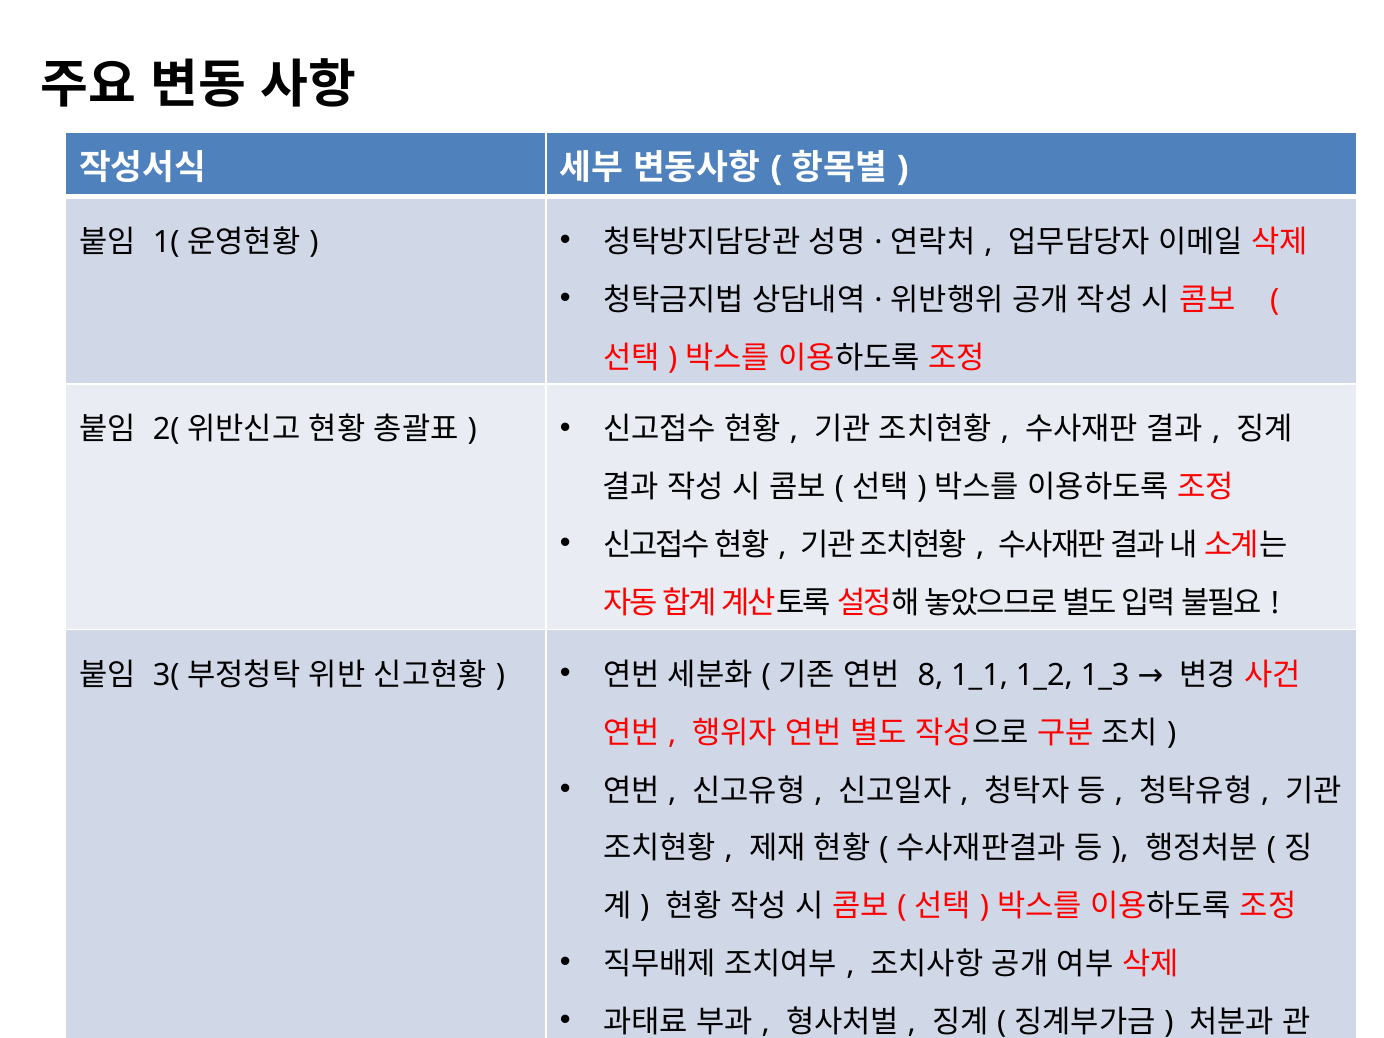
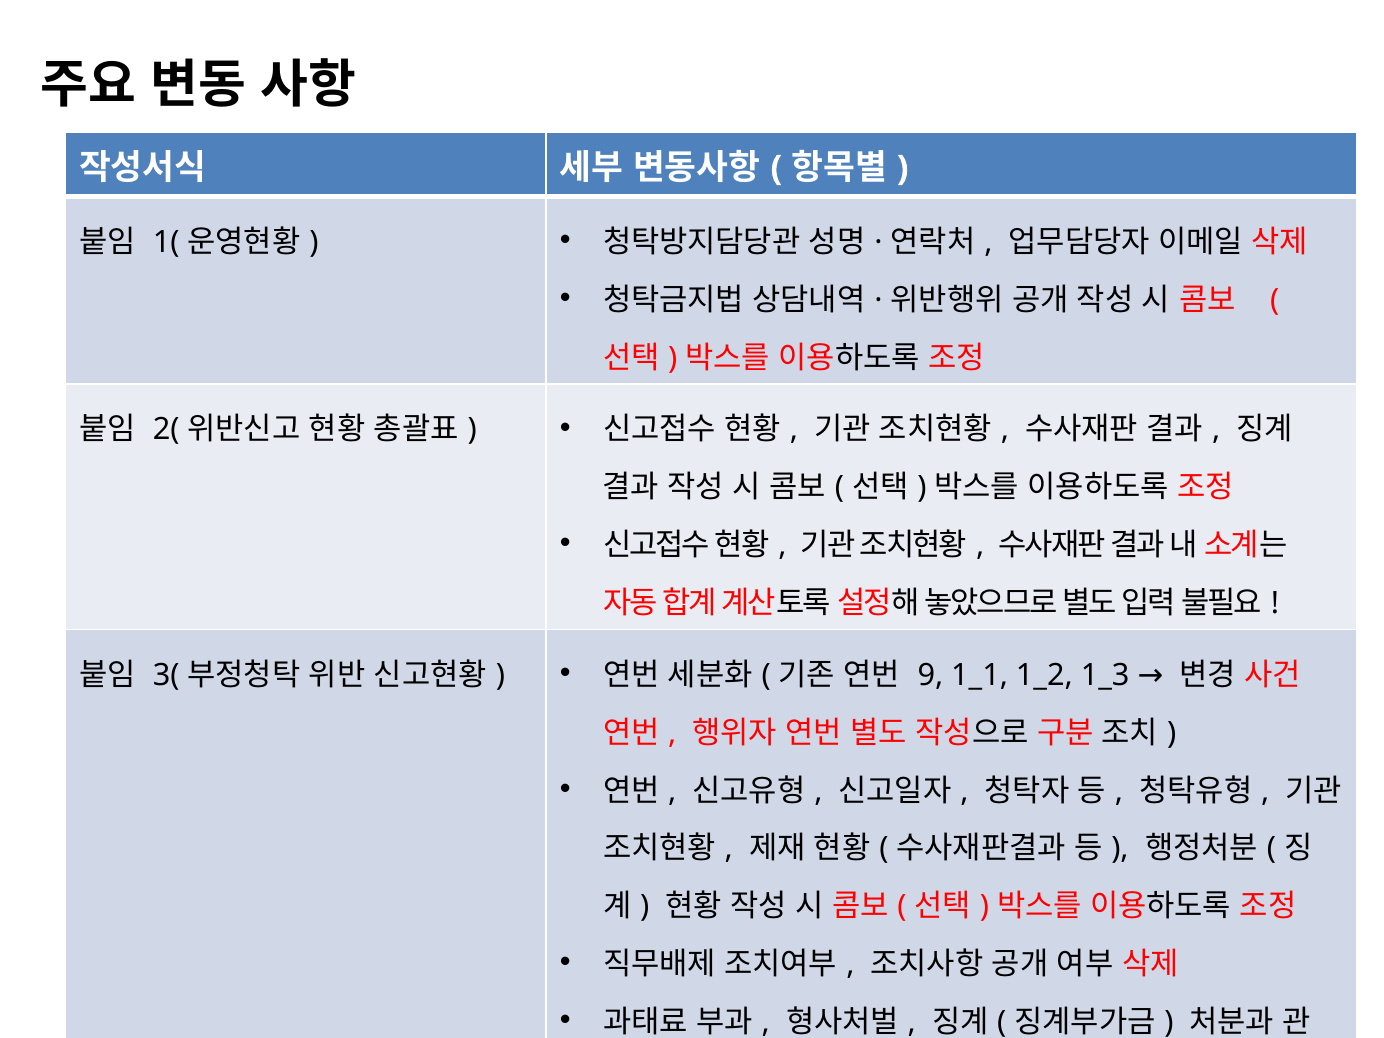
8: 8 -> 9 (930, 675)
